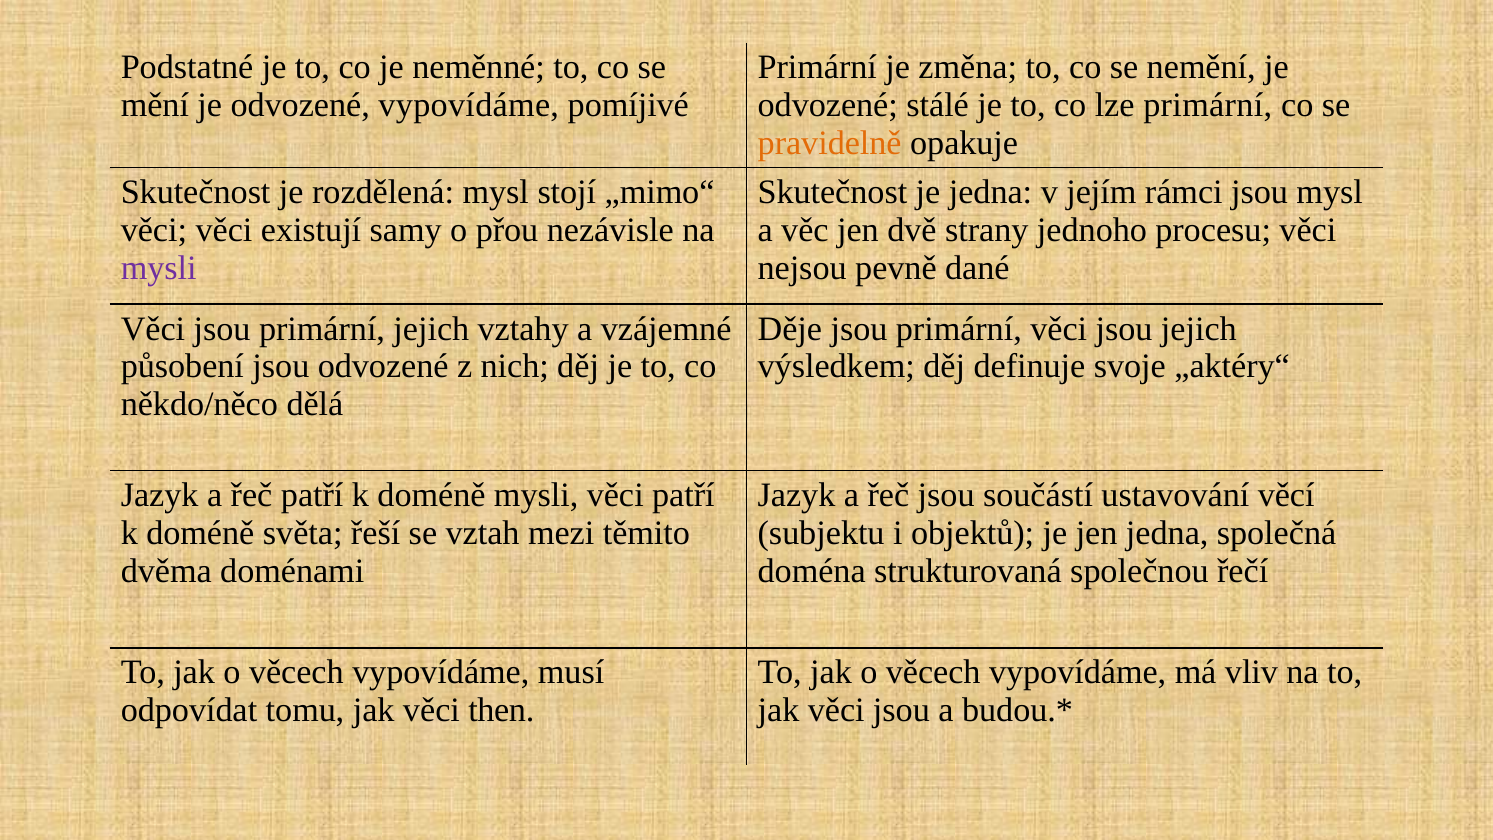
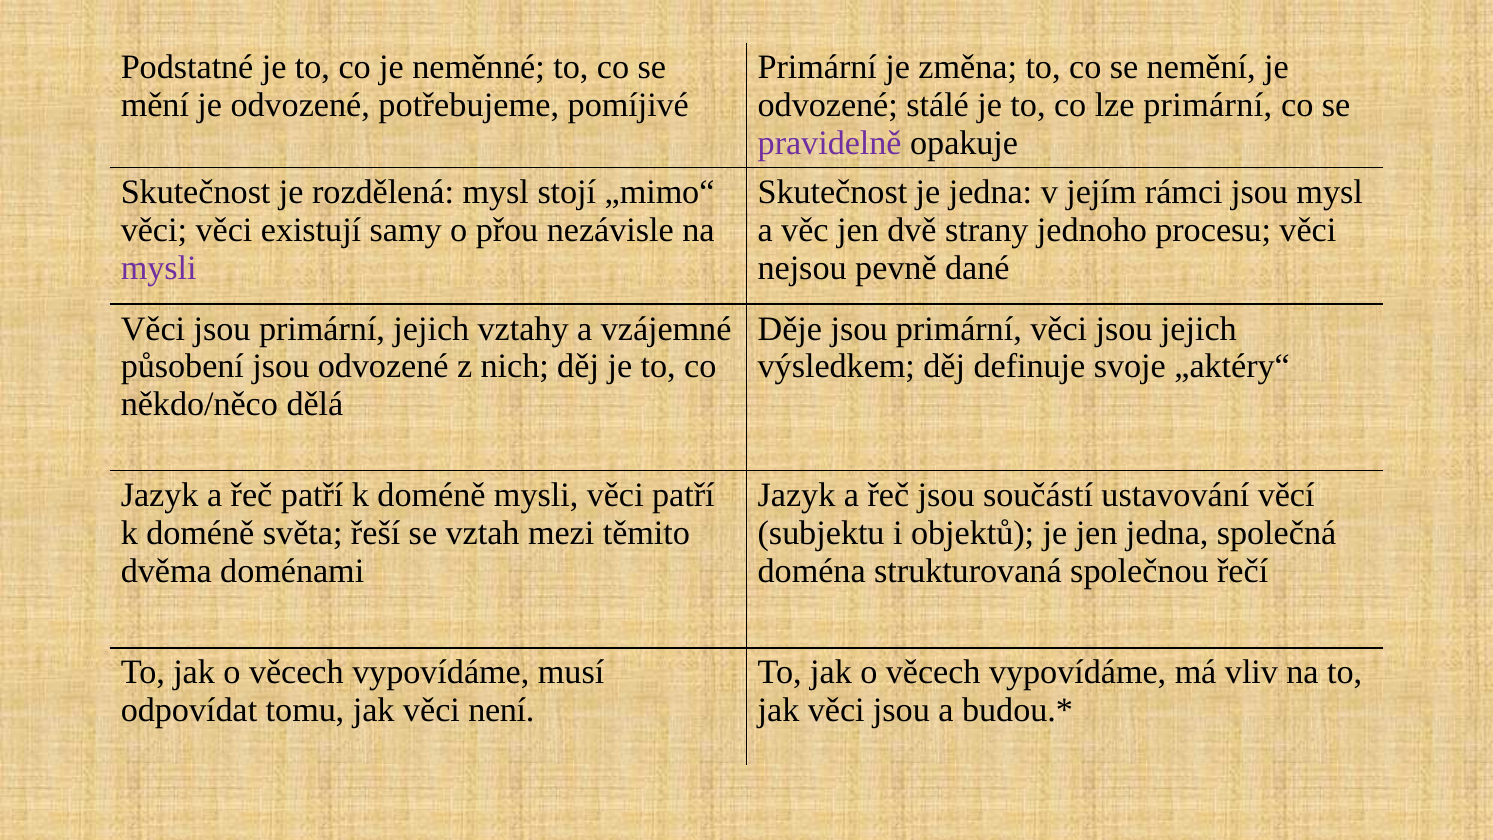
odvozené vypovídáme: vypovídáme -> potřebujeme (469, 105)
pravidelně colour: orange -> purple (830, 143)
then: then -> není (501, 710)
